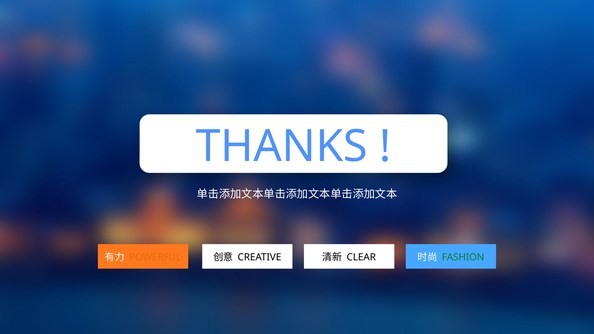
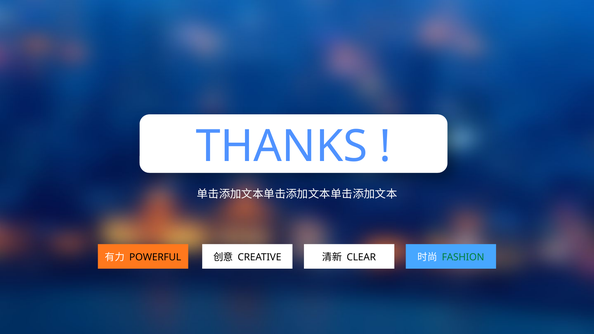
POWERFUL colour: orange -> black (155, 257)
